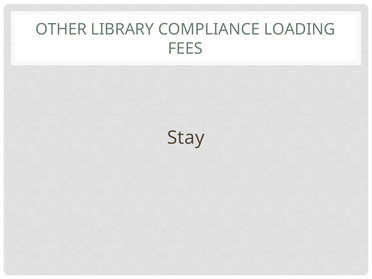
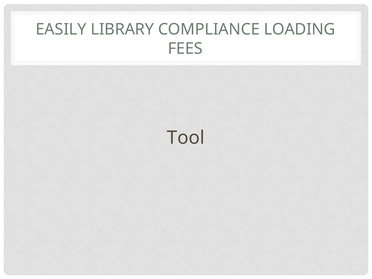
OTHER: OTHER -> EASILY (61, 29)
Stay: Stay -> Tool (186, 138)
